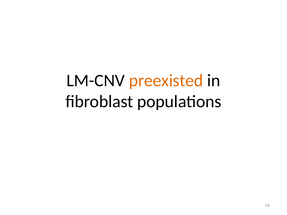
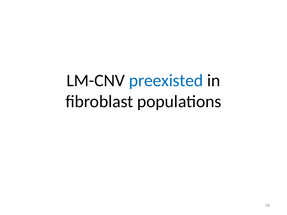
preexisted colour: orange -> blue (166, 81)
